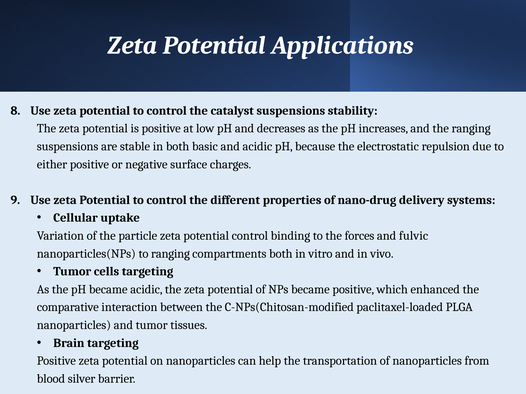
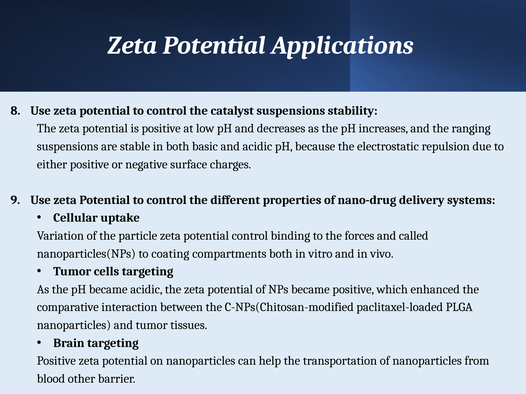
fulvic: fulvic -> called (414, 236)
to ranging: ranging -> coating (170, 254)
silver: silver -> other (82, 379)
